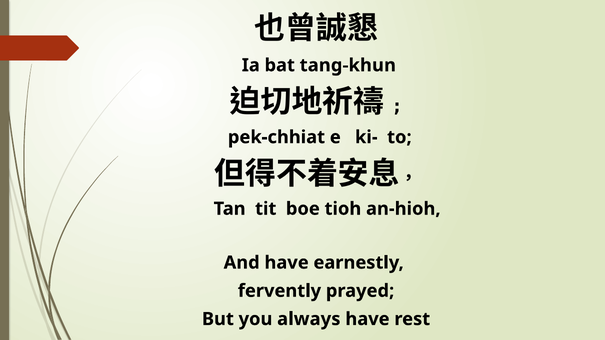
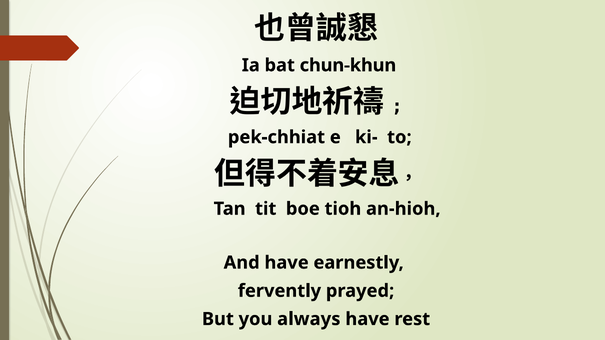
tang-khun: tang-khun -> chun-khun (348, 65)
